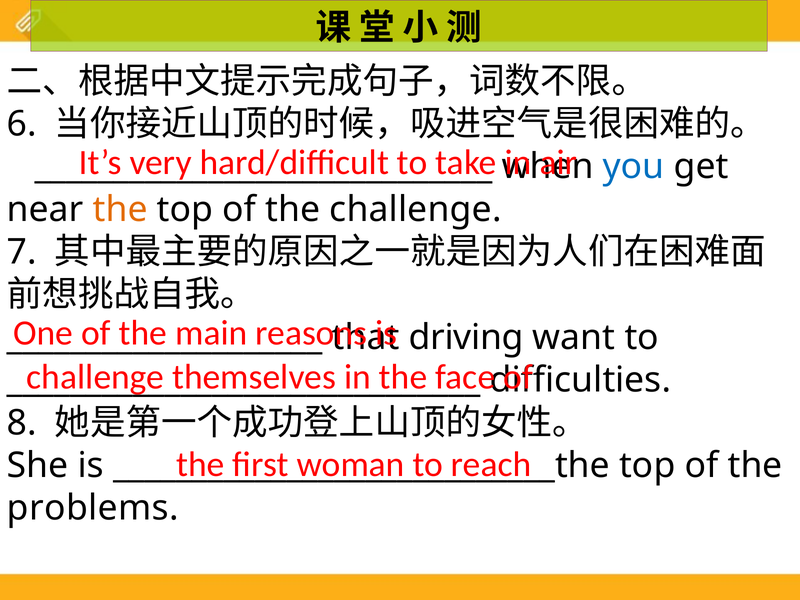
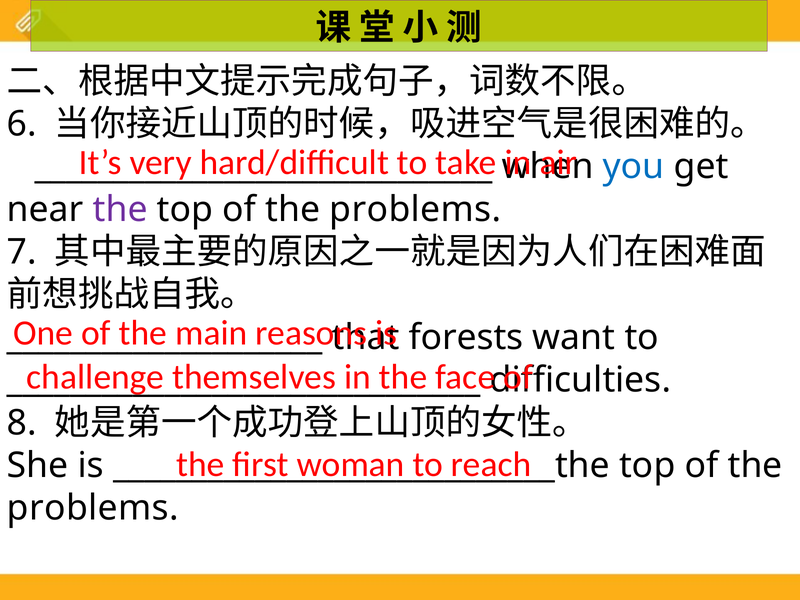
the colour: orange -> purple (120, 209)
challenge: challenge -> problems (415, 209)
driving: driving -> forests (466, 337)
